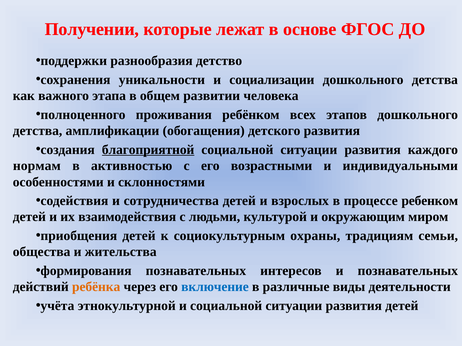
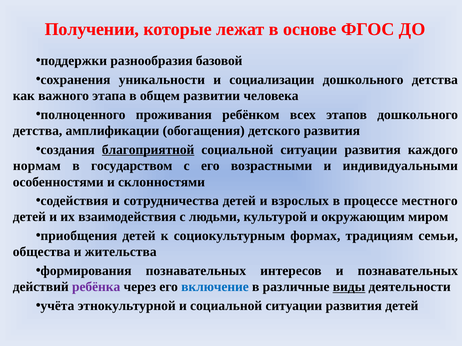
детство: детство -> базовой (219, 61)
активностью: активностью -> государством (132, 166)
ребенком: ребенком -> местного (430, 201)
охраны: охраны -> формах (315, 236)
ребёнка colour: orange -> purple (96, 287)
виды underline: none -> present (349, 287)
